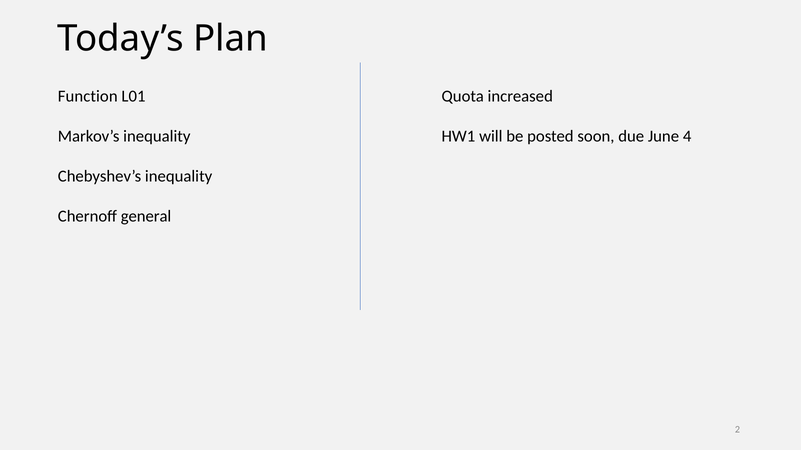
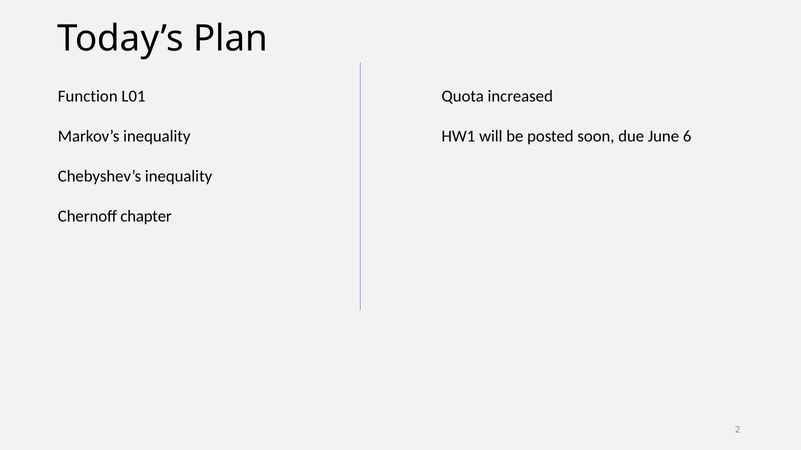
4: 4 -> 6 (687, 136)
general: general -> chapter (146, 216)
